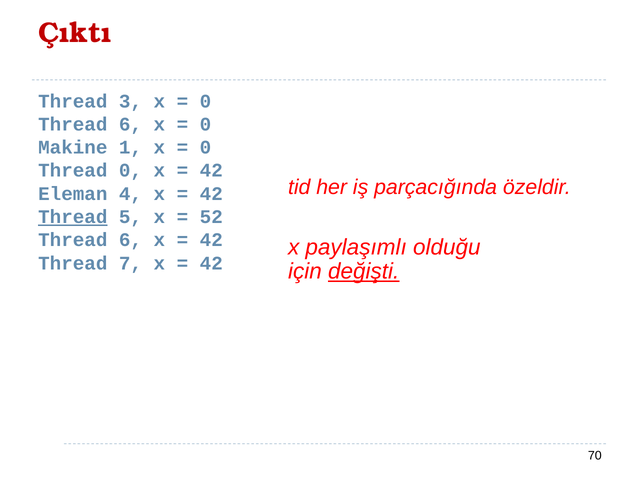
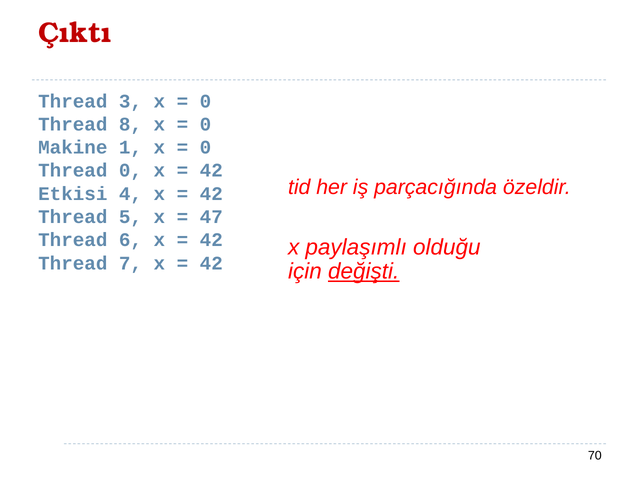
6: 6 -> 8 (131, 124)
Eleman: Eleman -> Etkisi (73, 194)
Thread underline: present -> none (73, 217)
52: 52 -> 47 (211, 217)
